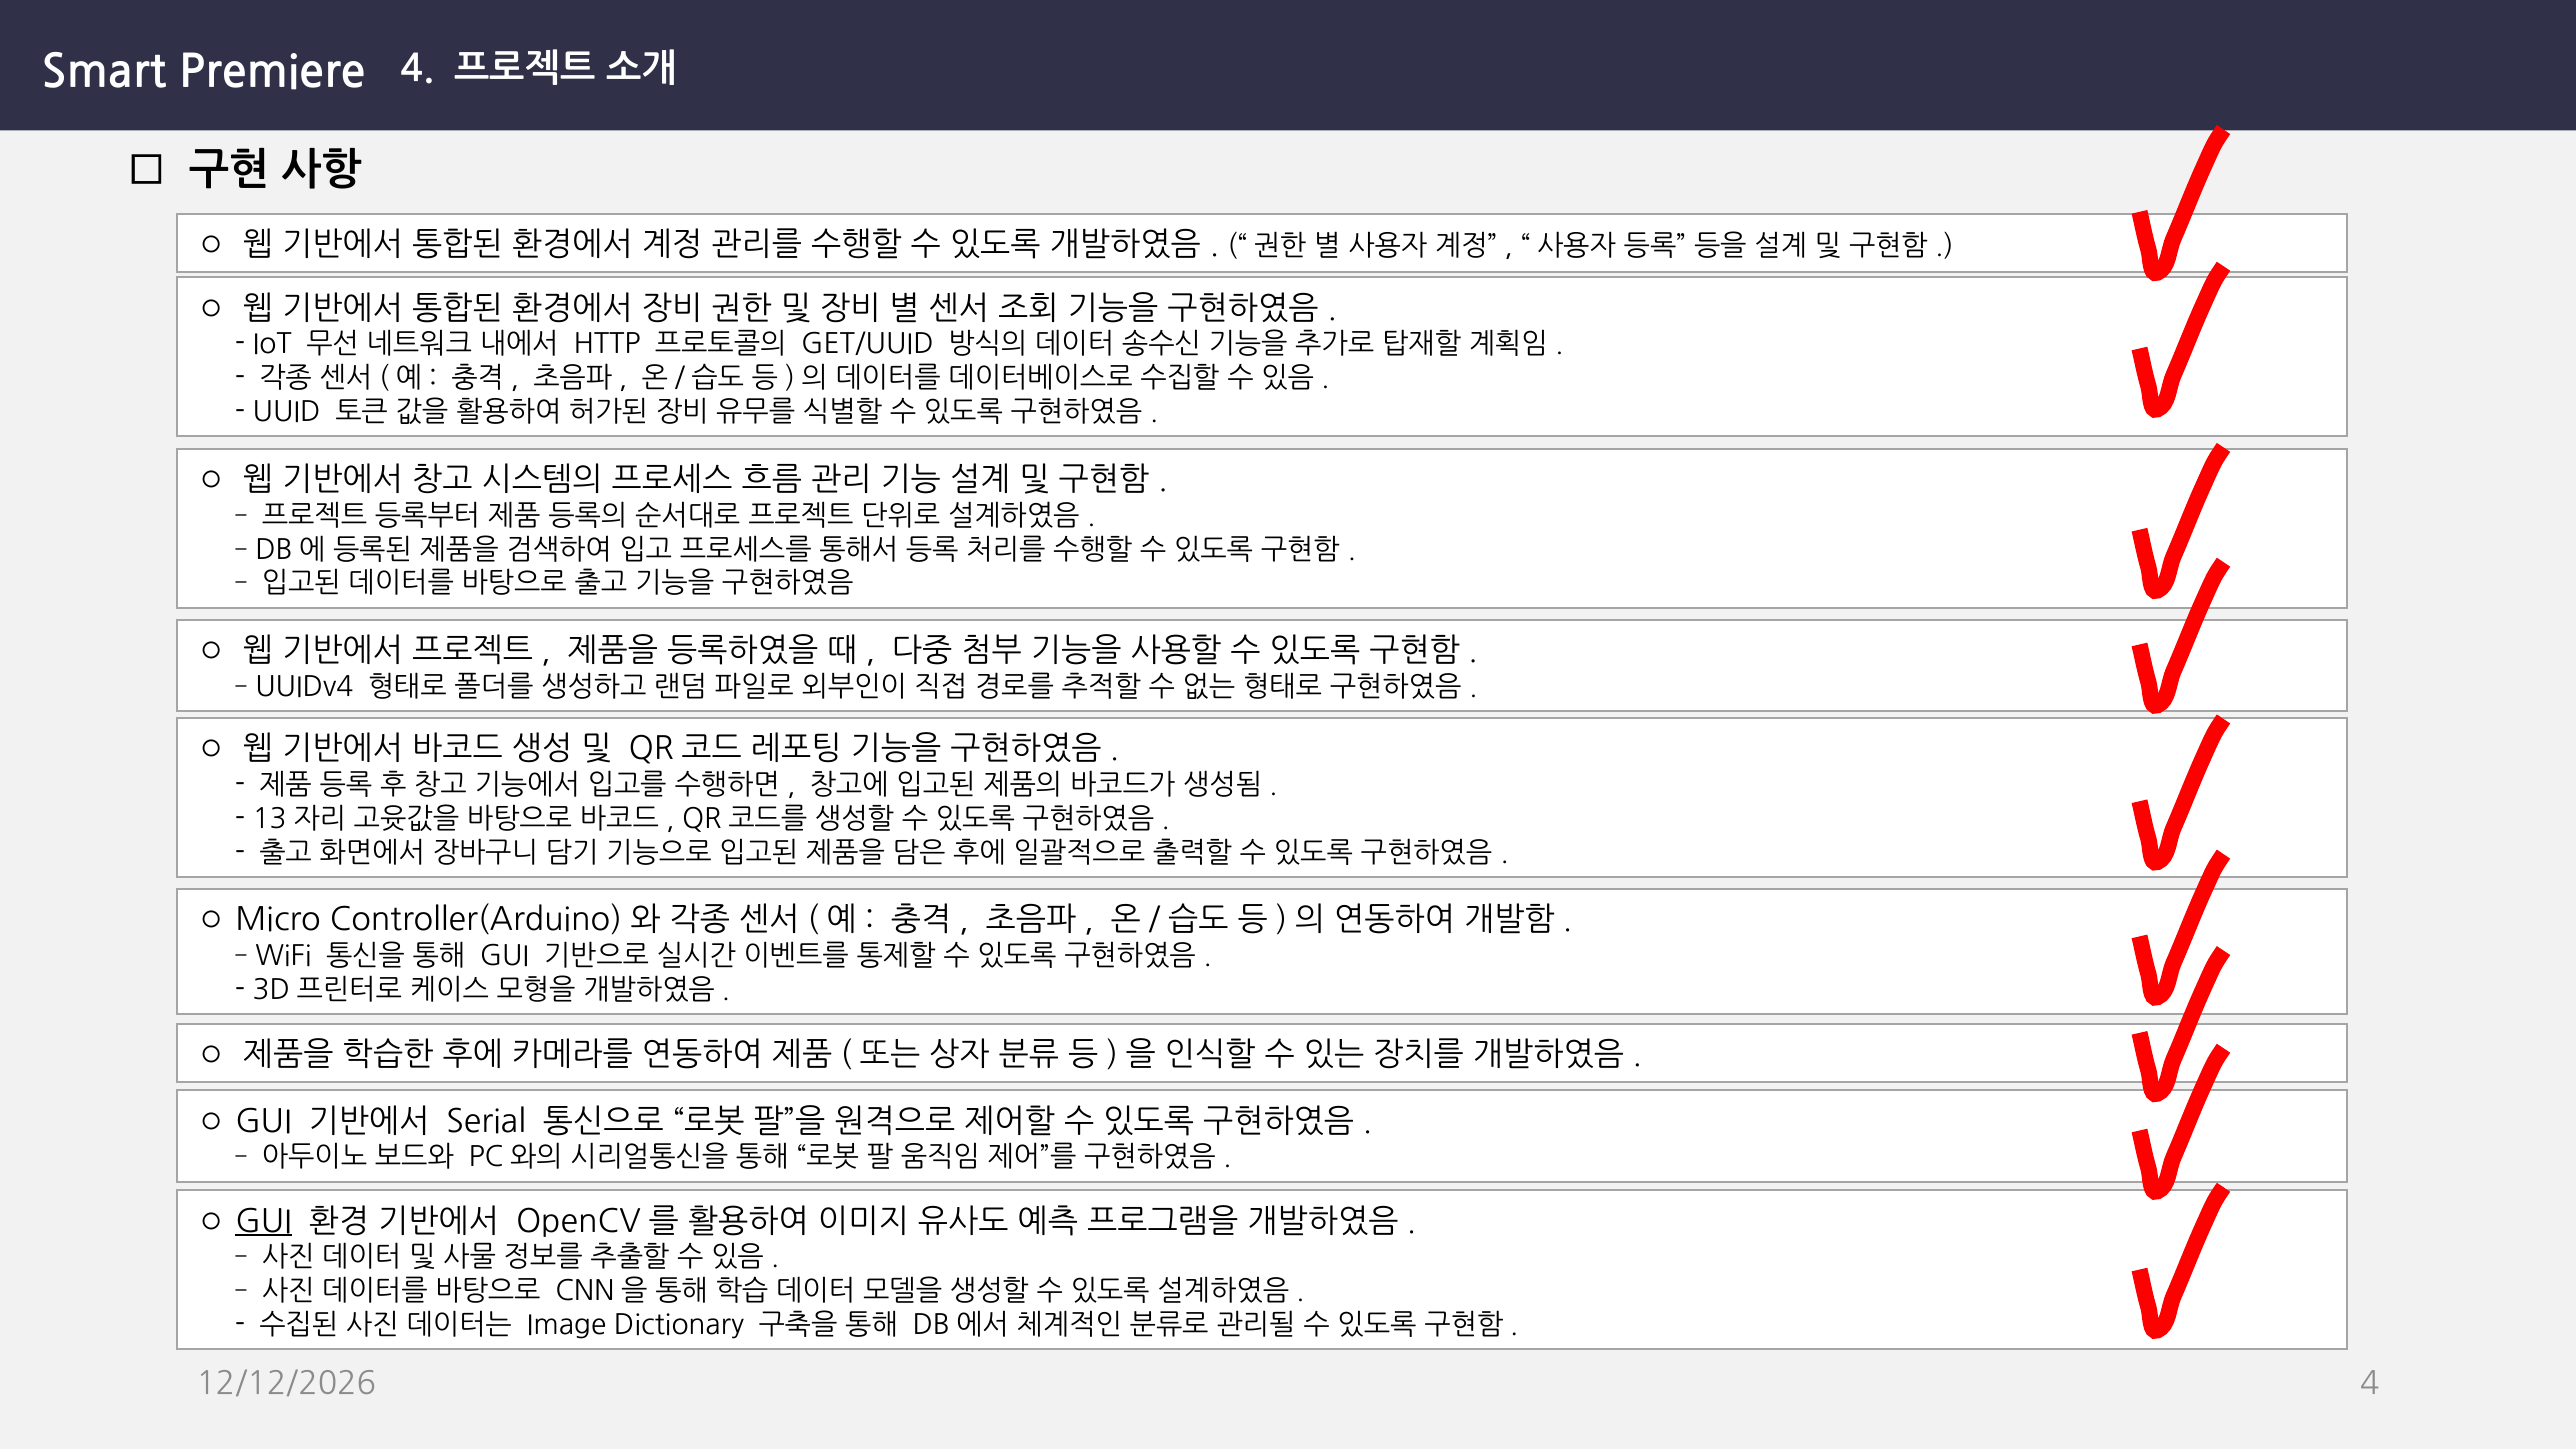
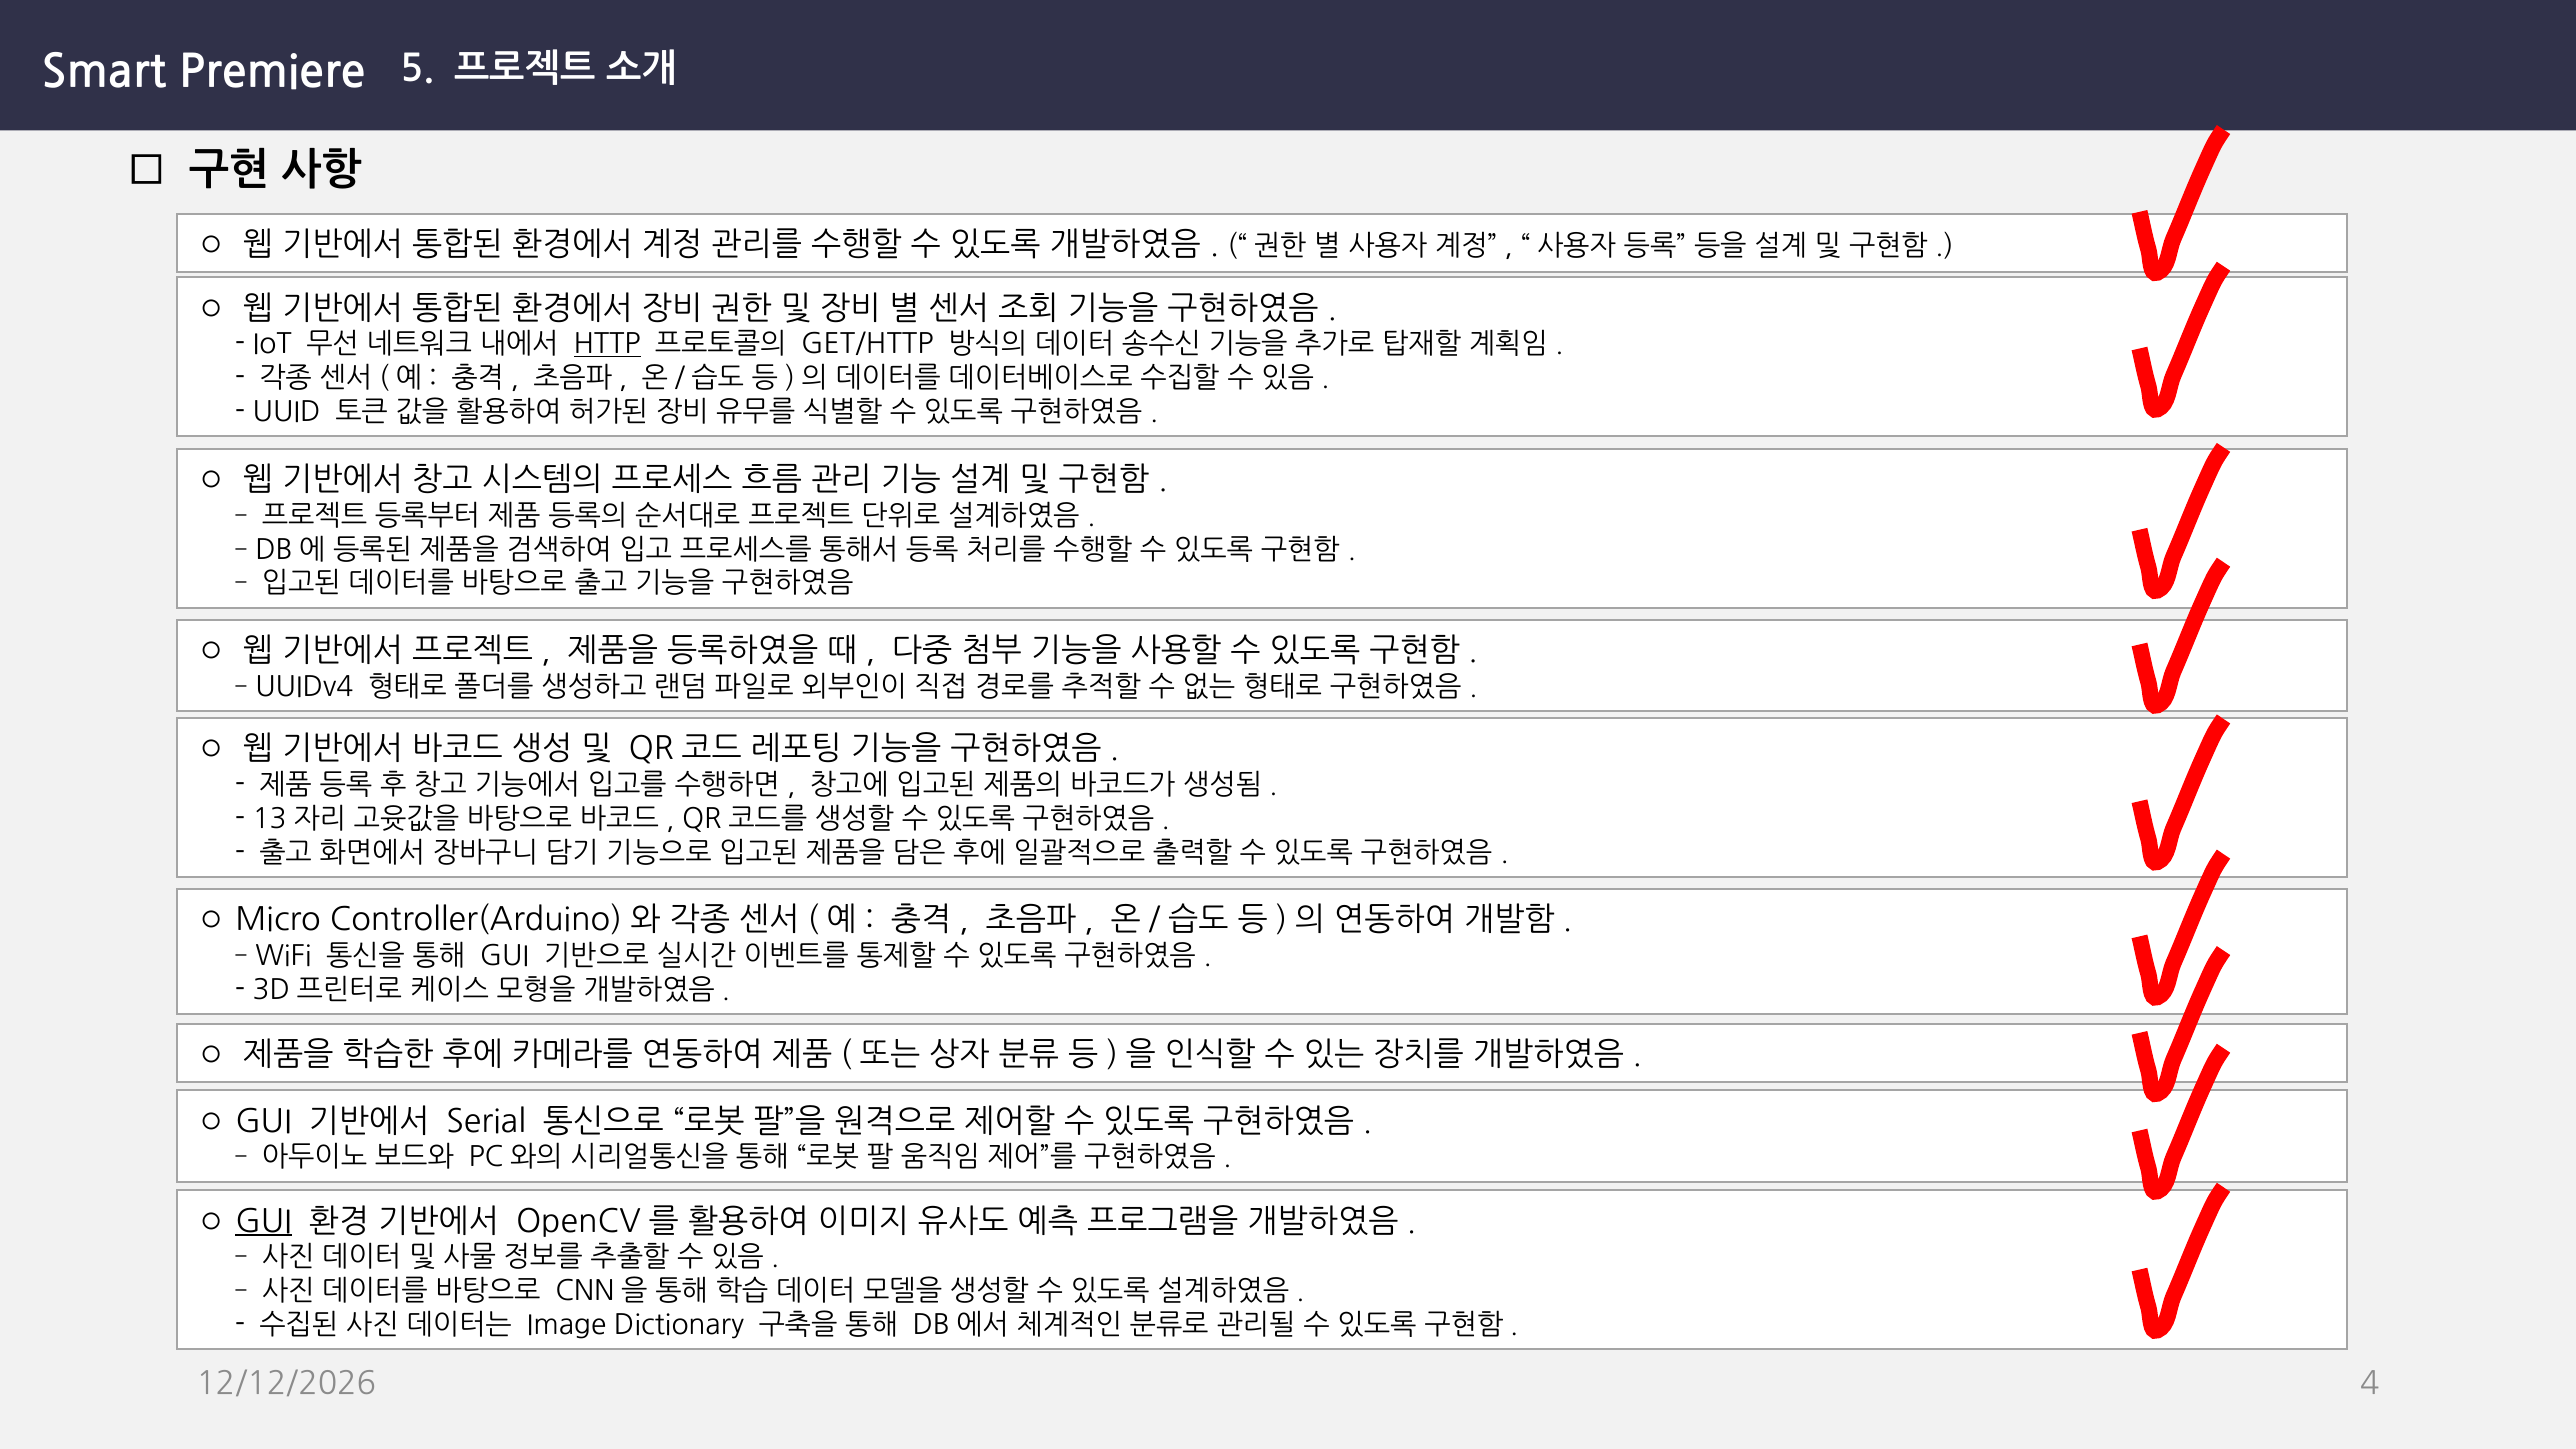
Premiere 4: 4 -> 5 (417, 69)
HTTP underline: none -> present (607, 344)
GET/UUID: GET/UUID -> GET/HTTP (867, 344)
